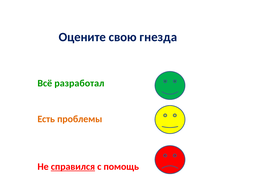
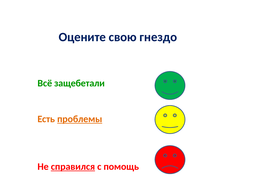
гнезда: гнезда -> гнездо (158, 37)
разработал: разработал -> защебетали (79, 83)
проблемы underline: none -> present (80, 119)
